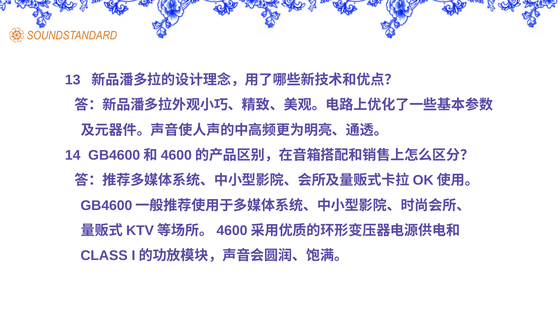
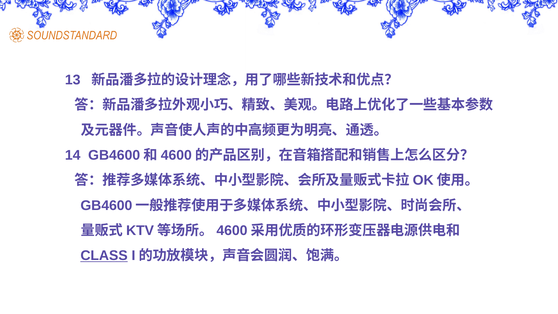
CLASS underline: none -> present (104, 256)
